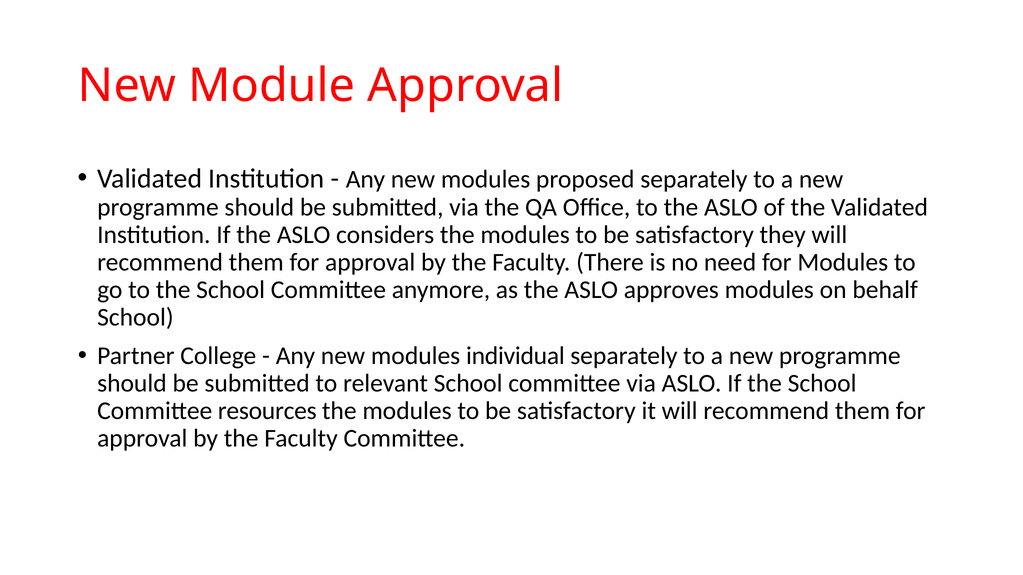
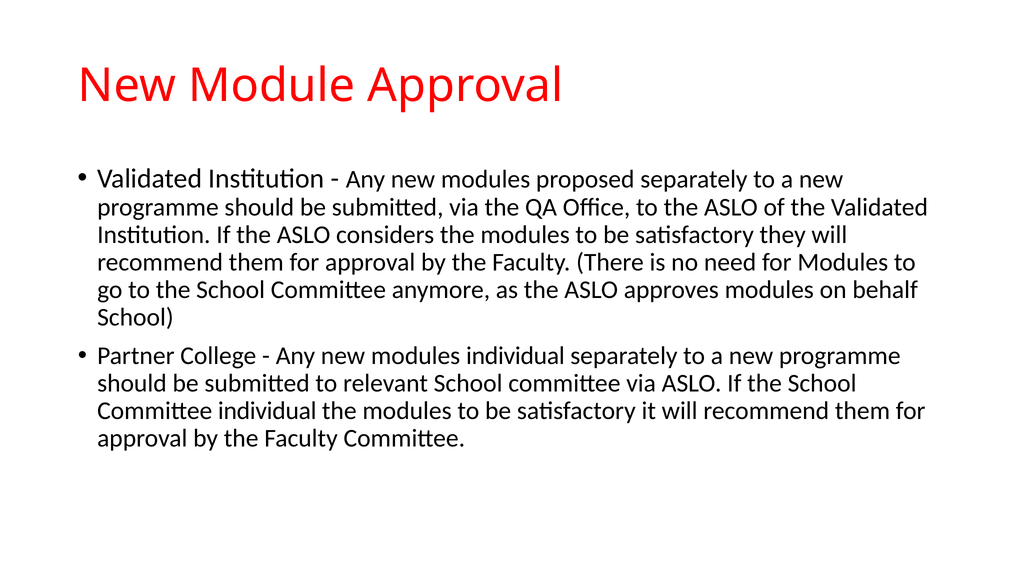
Committee resources: resources -> individual (267, 411)
